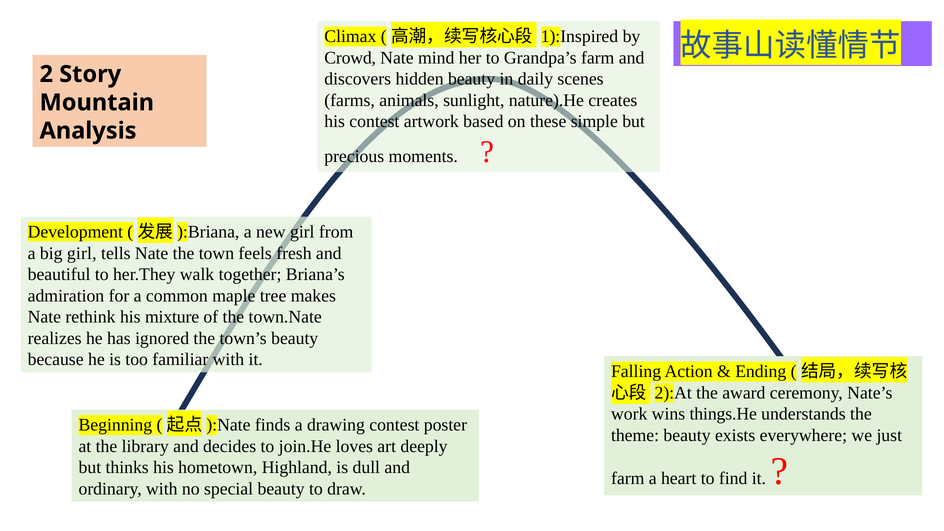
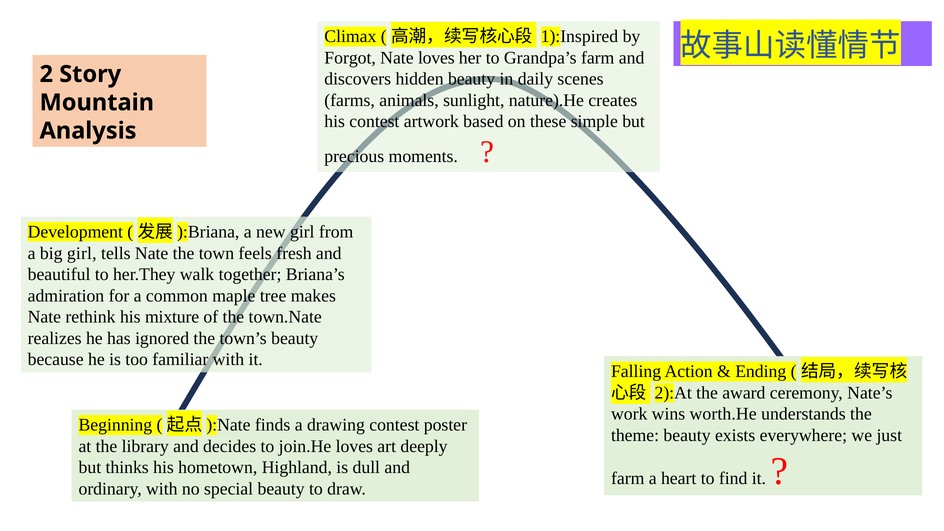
Crowd: Crowd -> Forgot (350, 58)
Nate mind: mind -> loves (436, 58)
things.He: things.He -> worth.He (723, 414)
